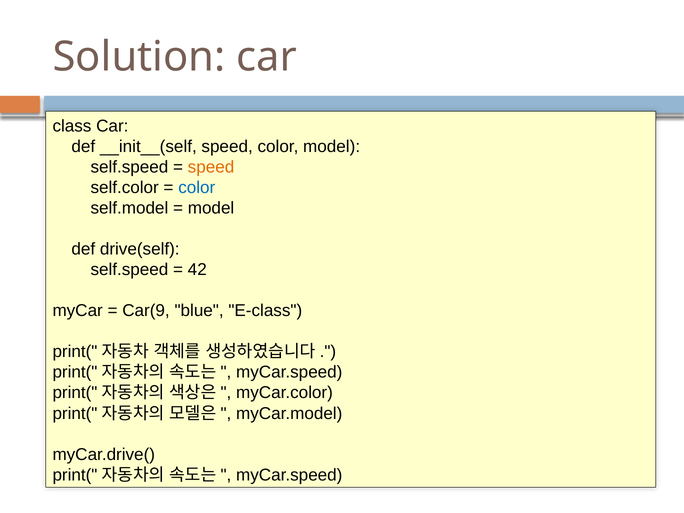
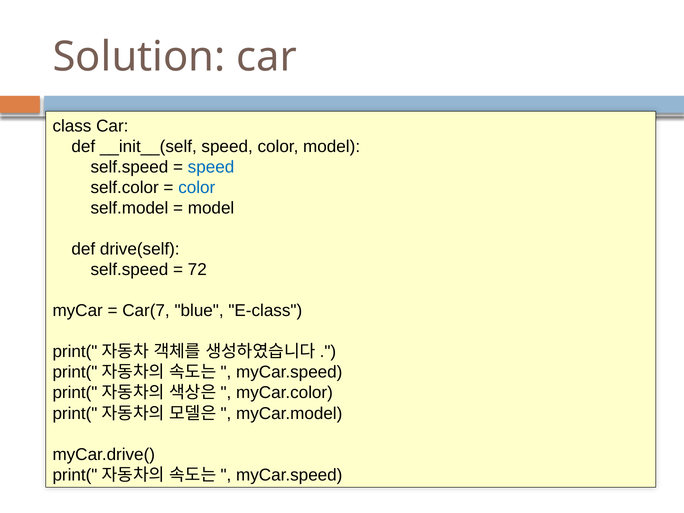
speed colour: orange -> blue (211, 167)
42: 42 -> 72 (197, 270)
Car(9: Car(9 -> Car(7 (146, 311)
